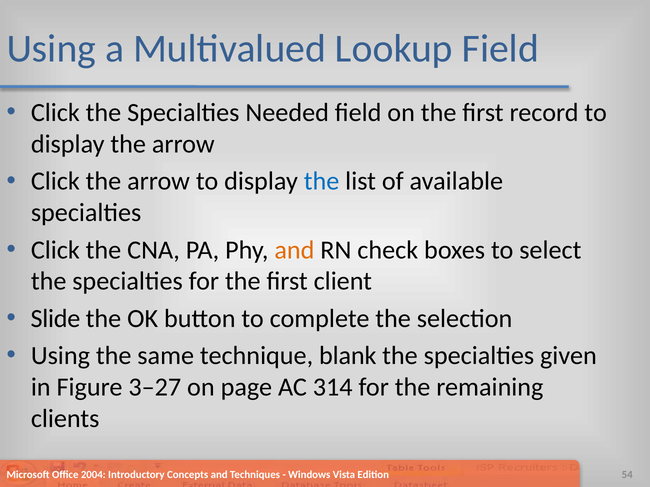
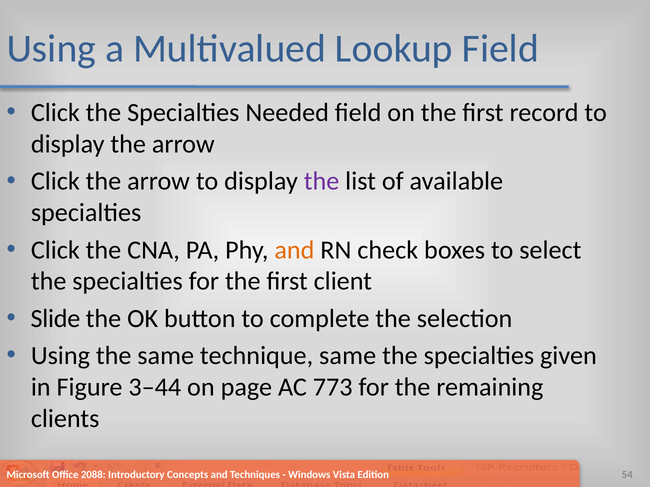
the colour: blue -> purple (322, 181)
technique blank: blank -> same (348, 356)
3–27: 3–27 -> 3–44 (155, 387)
314: 314 -> 773 (333, 387)
2004: 2004 -> 2088 (93, 475)
